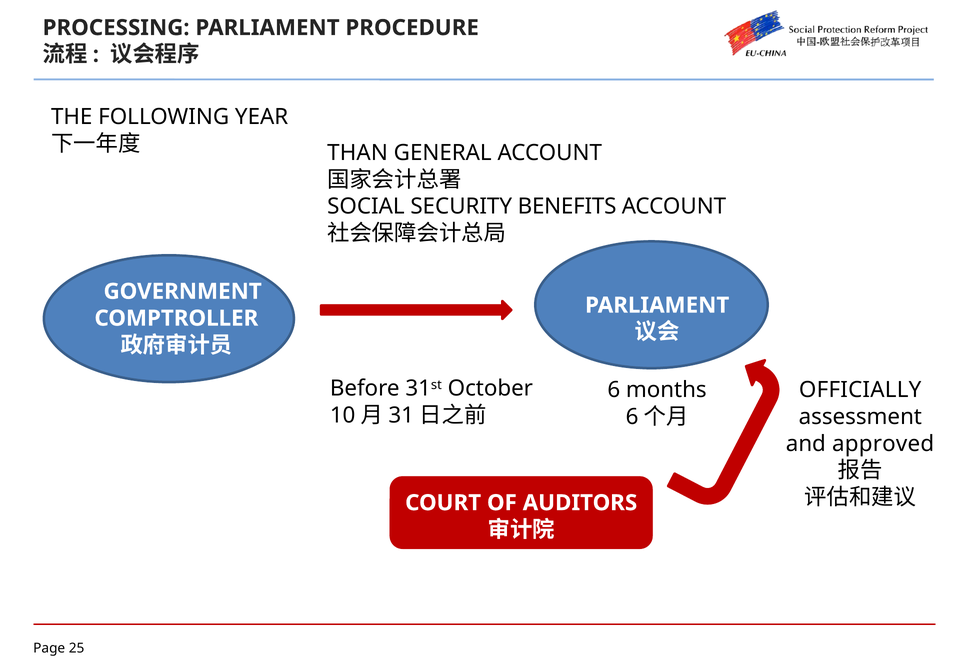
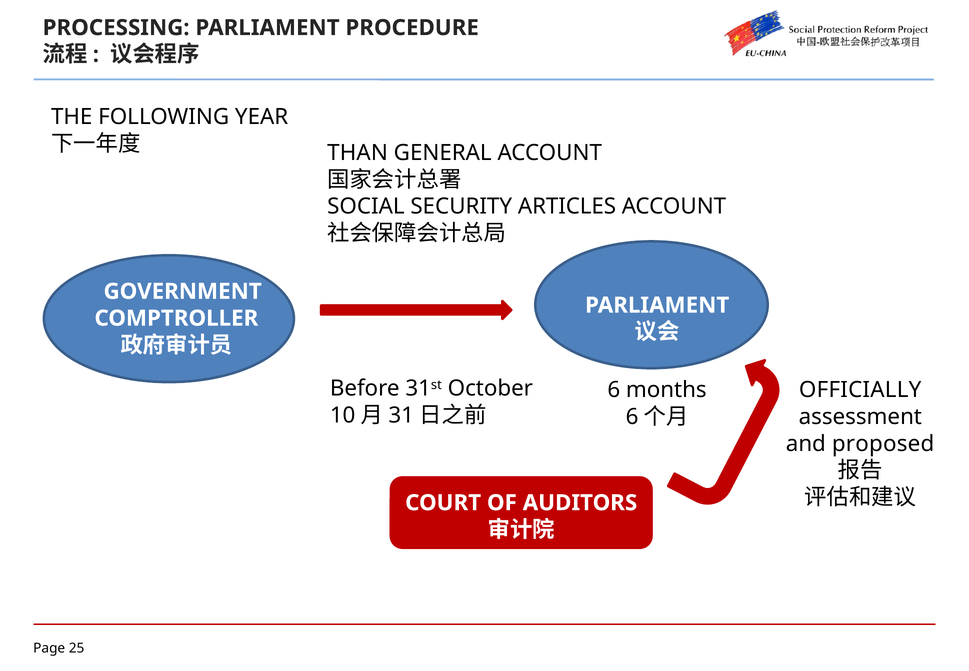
BENEFITS: BENEFITS -> ARTICLES (567, 206)
approved: approved -> proposed (883, 444)
